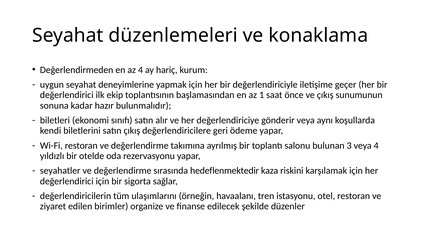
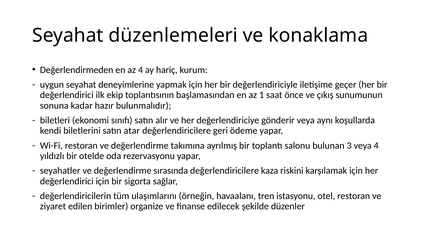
satın çıkış: çıkış -> atar (132, 131)
sırasında hedeflenmektedir: hedeflenmektedir -> değerlendiricilere (225, 171)
